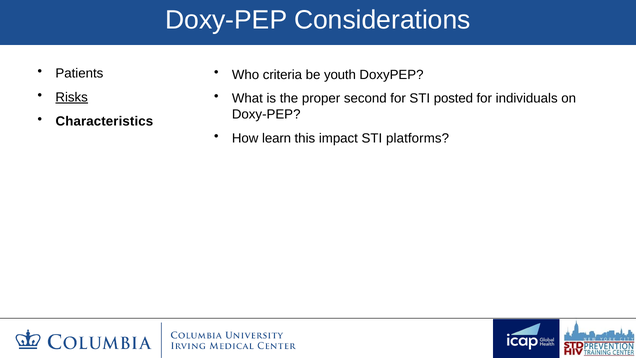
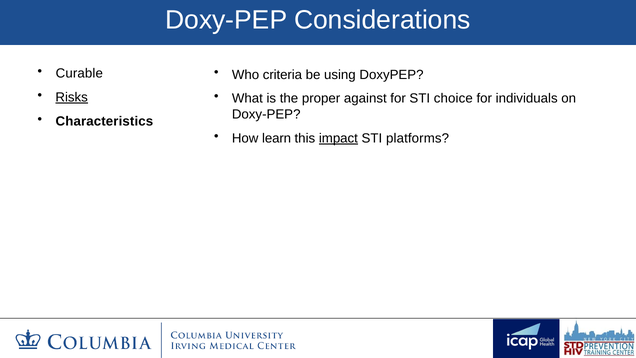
Patients: Patients -> Curable (79, 74)
youth: youth -> using (340, 75)
second: second -> against (365, 98)
posted: posted -> choice (453, 98)
impact underline: none -> present (338, 138)
